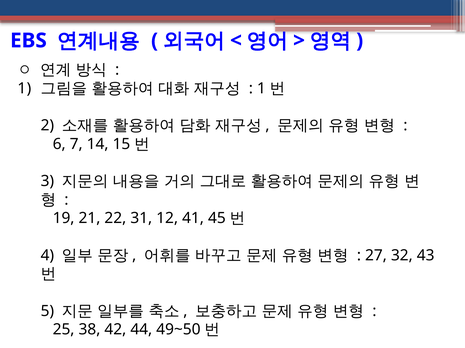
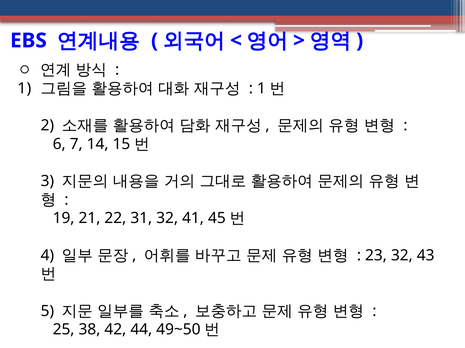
31 12: 12 -> 32 (167, 219)
27: 27 -> 23 (376, 256)
